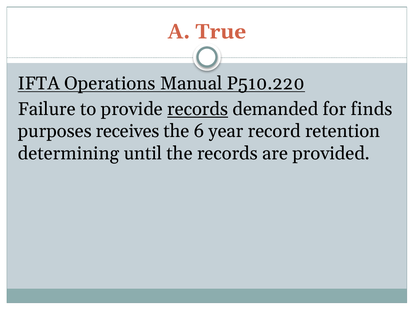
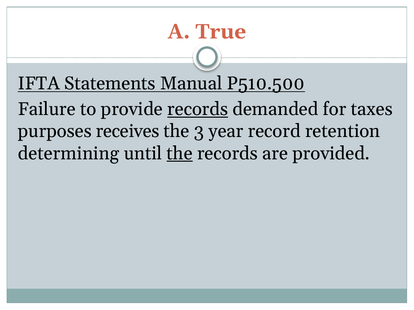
Operations: Operations -> Statements (110, 84)
P510.220: P510.220 -> P510.500 (266, 84)
finds: finds -> taxes (372, 109)
6: 6 -> 3 (199, 131)
the underline: none -> present (180, 154)
